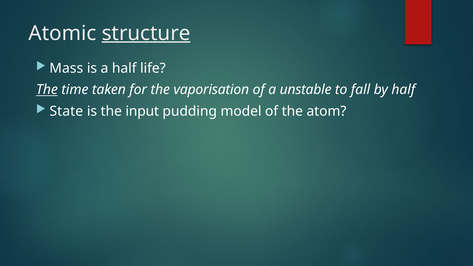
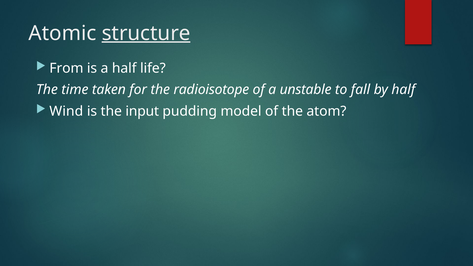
Mass: Mass -> From (66, 68)
The underline: present -> none (47, 90)
vaporisation: vaporisation -> radioisotope (211, 90)
State: State -> Wind (66, 111)
